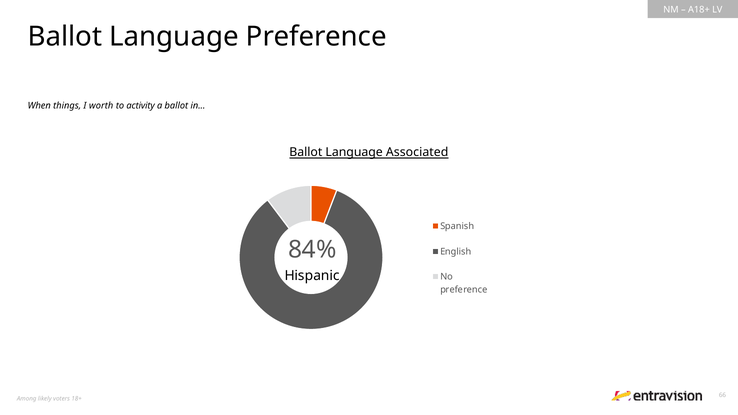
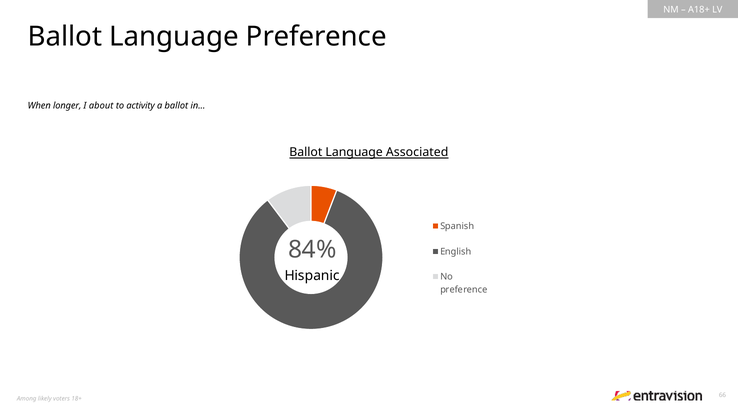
things: things -> longer (67, 106)
worth: worth -> about (101, 106)
